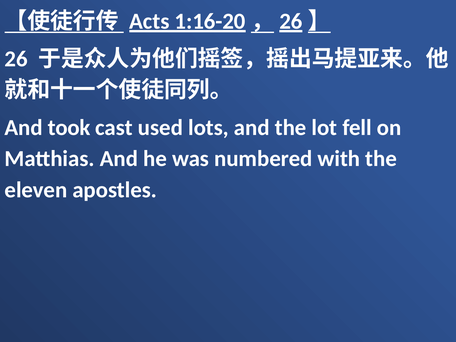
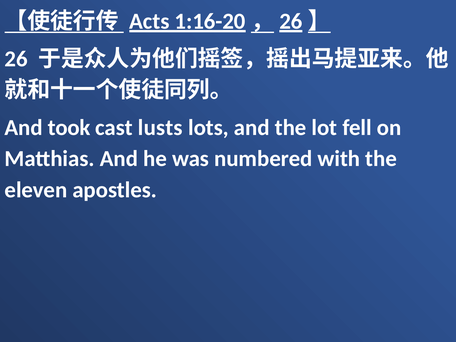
used: used -> lusts (160, 128)
